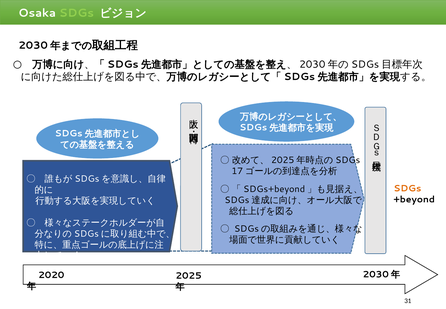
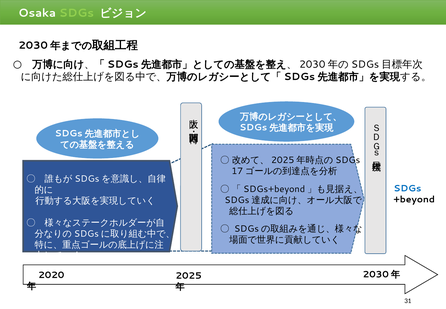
SDGs colour: orange -> blue (407, 188)
